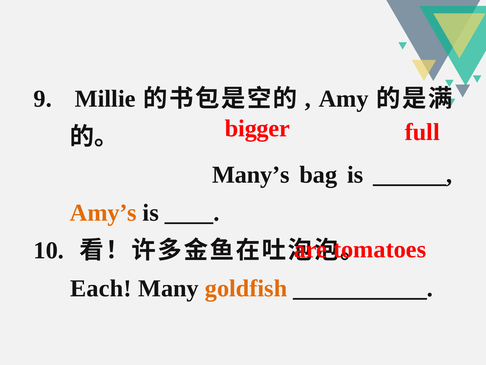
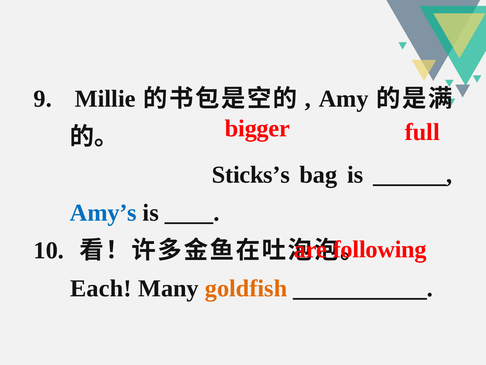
Many’s: Many’s -> Sticks’s (251, 174)
Amy’s colour: orange -> blue (103, 212)
tomatoes: tomatoes -> following (380, 249)
